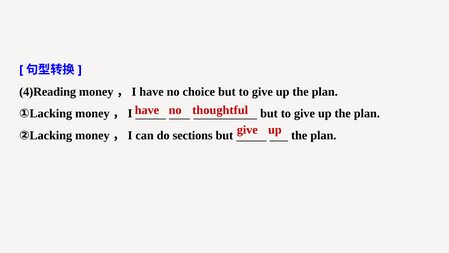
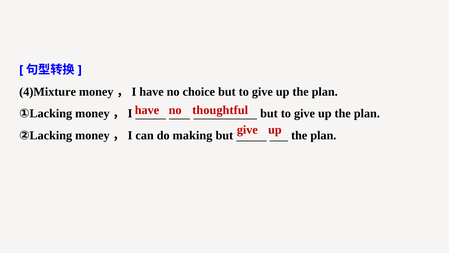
4)Reading: 4)Reading -> 4)Mixture (48, 92)
sections: sections -> making (193, 135)
